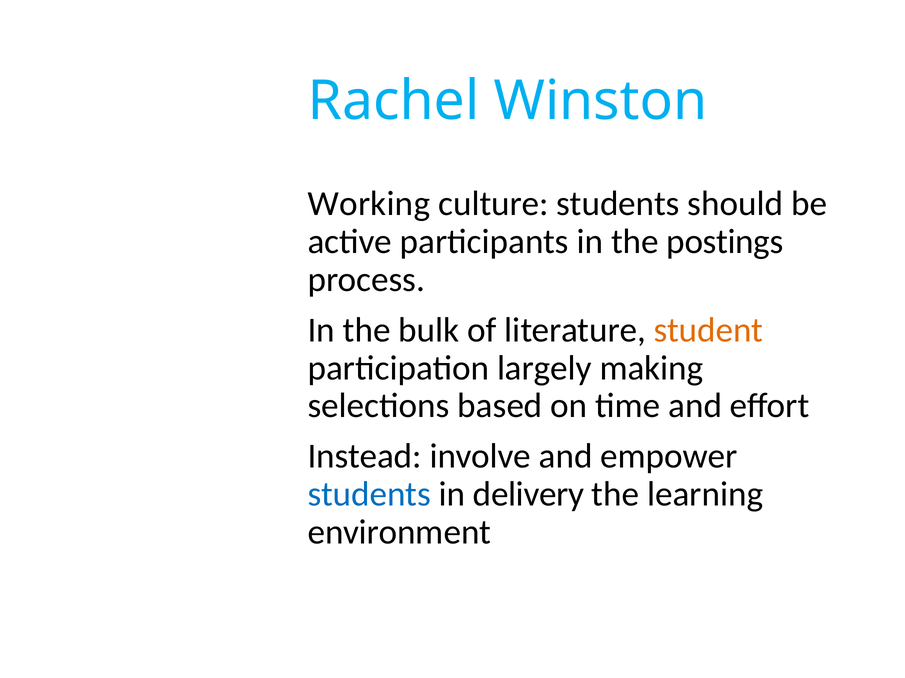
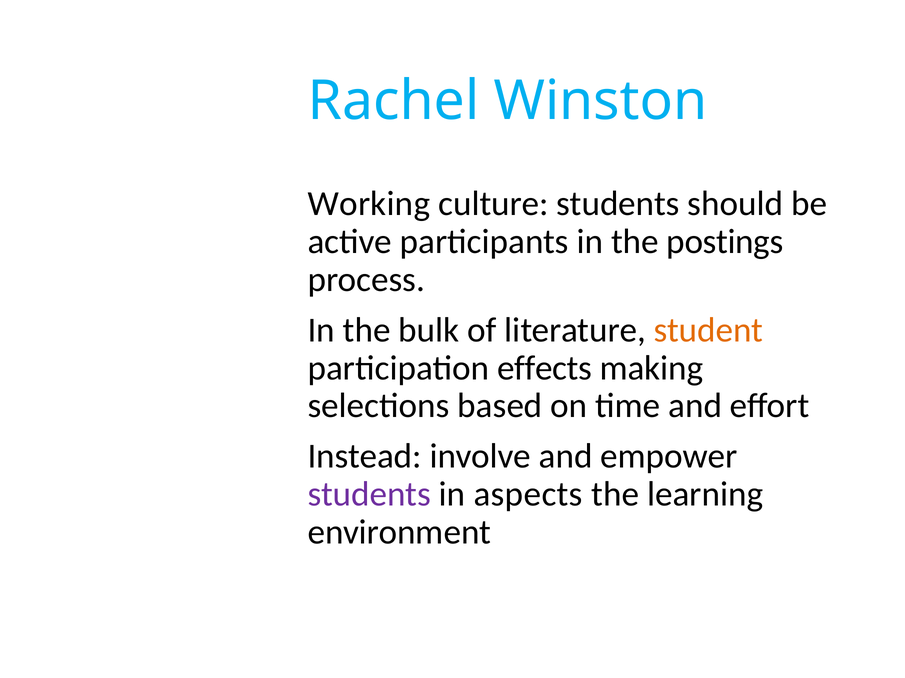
largely: largely -> effects (544, 368)
students colour: blue -> purple (369, 495)
delivery: delivery -> aspects (528, 495)
